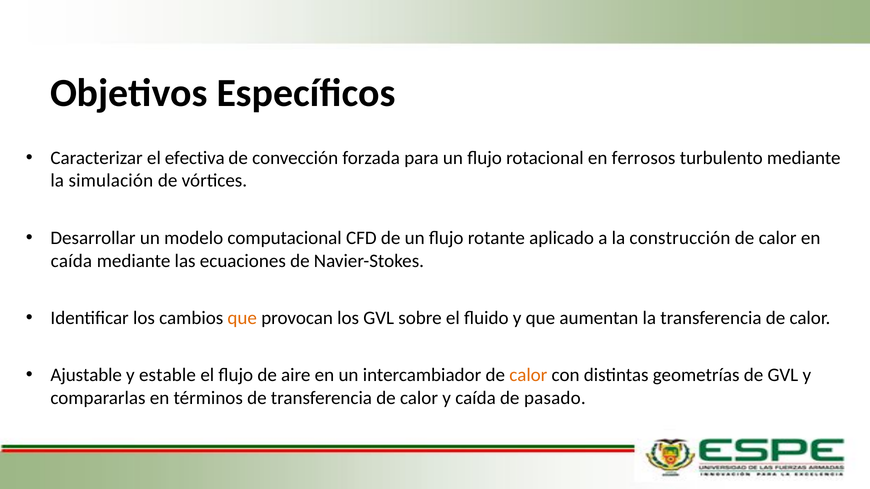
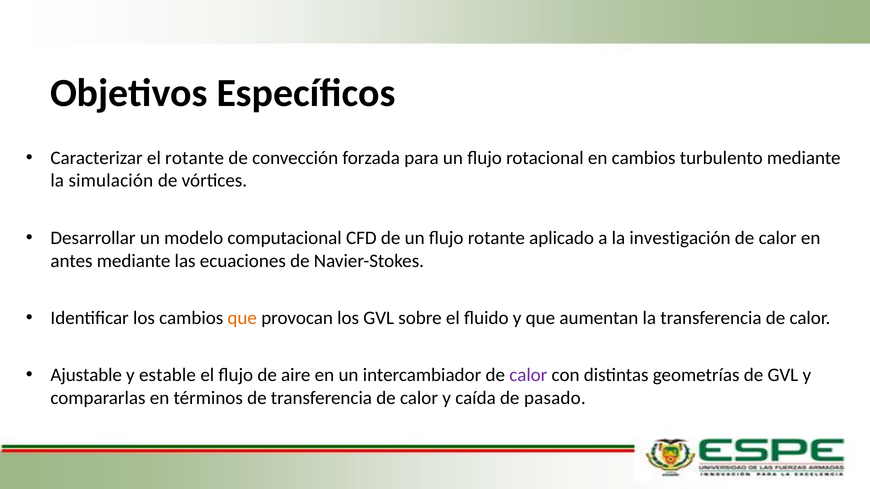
el efectiva: efectiva -> rotante (195, 158)
en ferrosos: ferrosos -> cambios (644, 158)
construcción: construcción -> investigación (680, 238)
caída: caída -> antes (72, 261)
calor colour: orange -> purple (528, 376)
